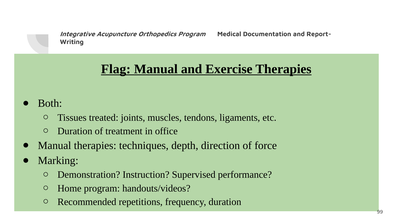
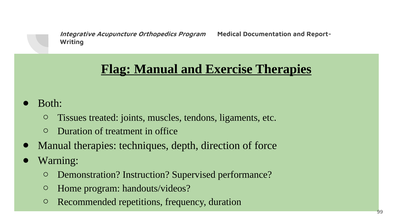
Marking: Marking -> Warning (58, 161)
